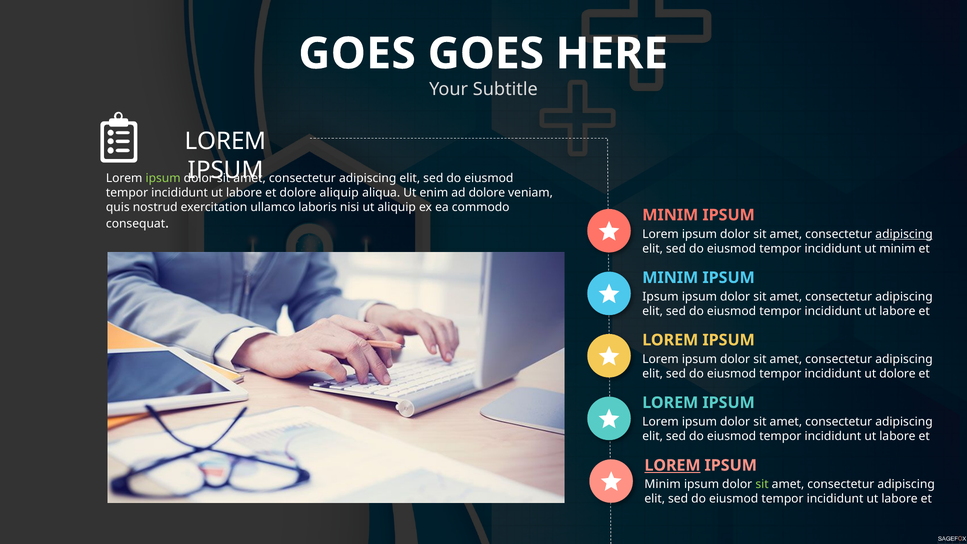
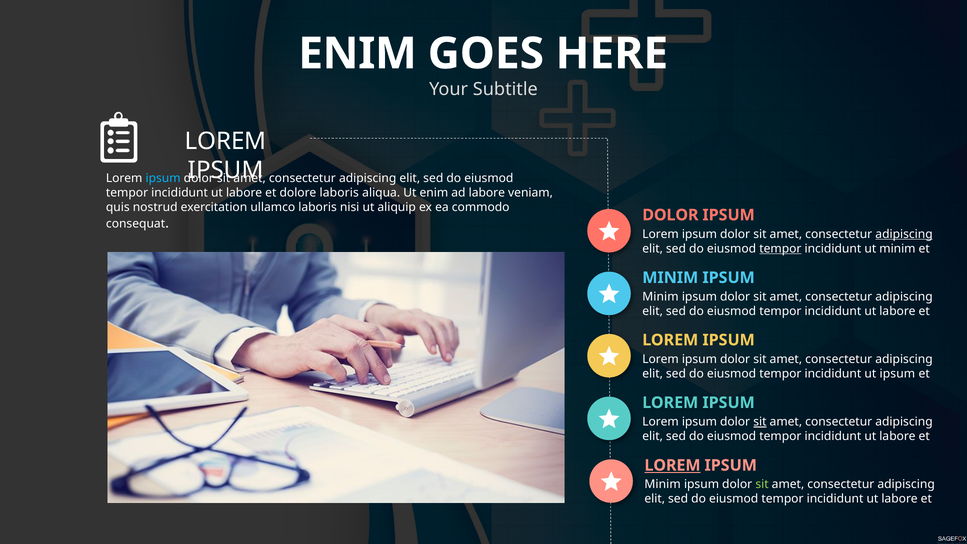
GOES: GOES -> ENIM (357, 54)
ipsum colour: light green -> light blue (163, 178)
dolore aliquip: aliquip -> laboris (339, 193)
ad dolore: dolore -> labore (487, 193)
MINIM: MINIM -> DOLOR (670, 215)
tempor underline: none -> present (780, 249)
Ipsum: Ipsum -> Minim (660, 297)
ut dolore: dolore -> ipsum (897, 374)
sit underline: none -> present (760, 422)
